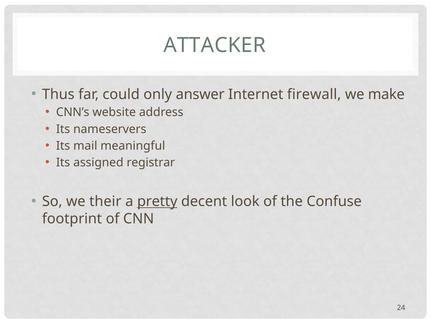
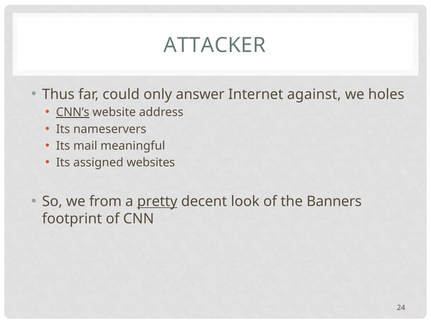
firewall: firewall -> against (314, 94)
make: make -> holes (386, 94)
CNN’s underline: none -> present (73, 112)
registrar: registrar -> websites (151, 163)
their: their -> from (105, 202)
Confuse: Confuse -> Banners (334, 202)
